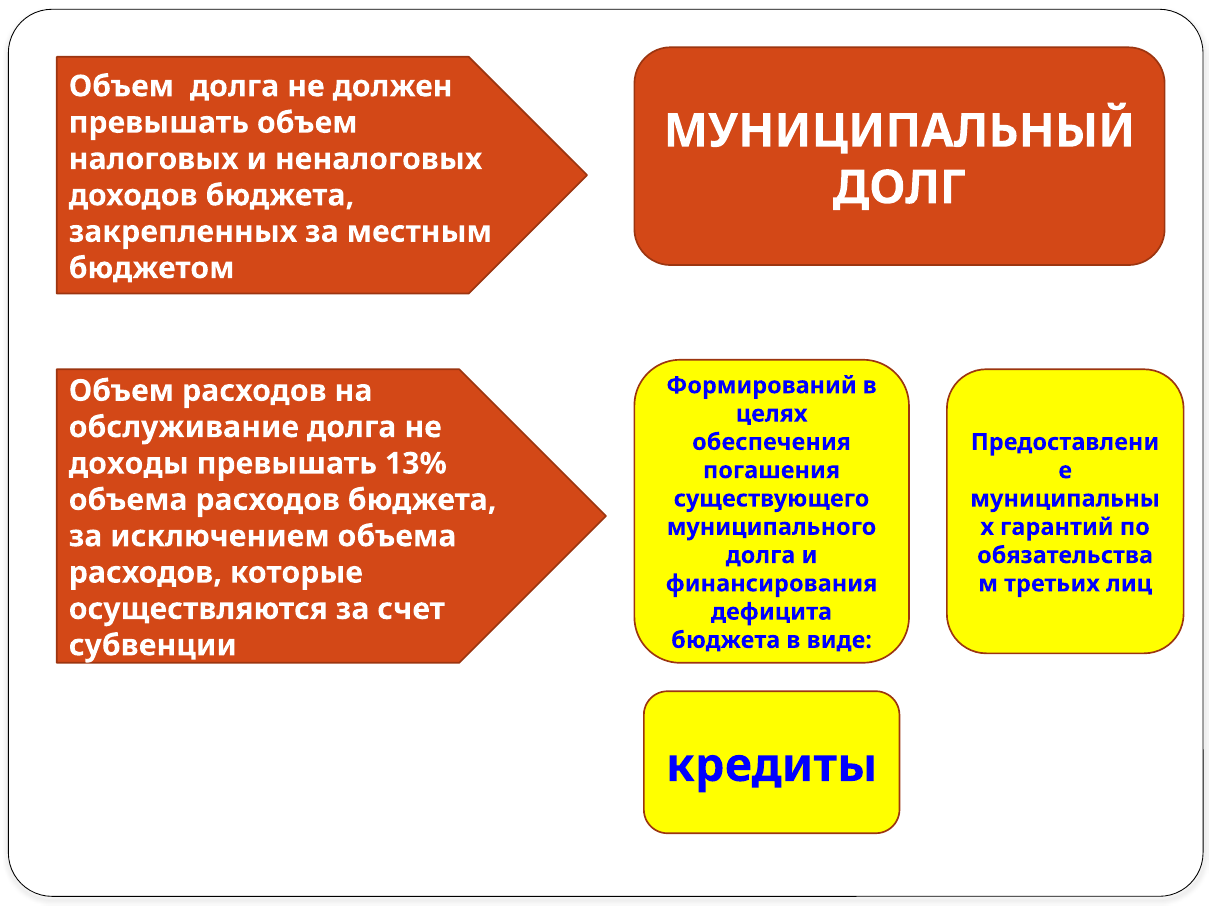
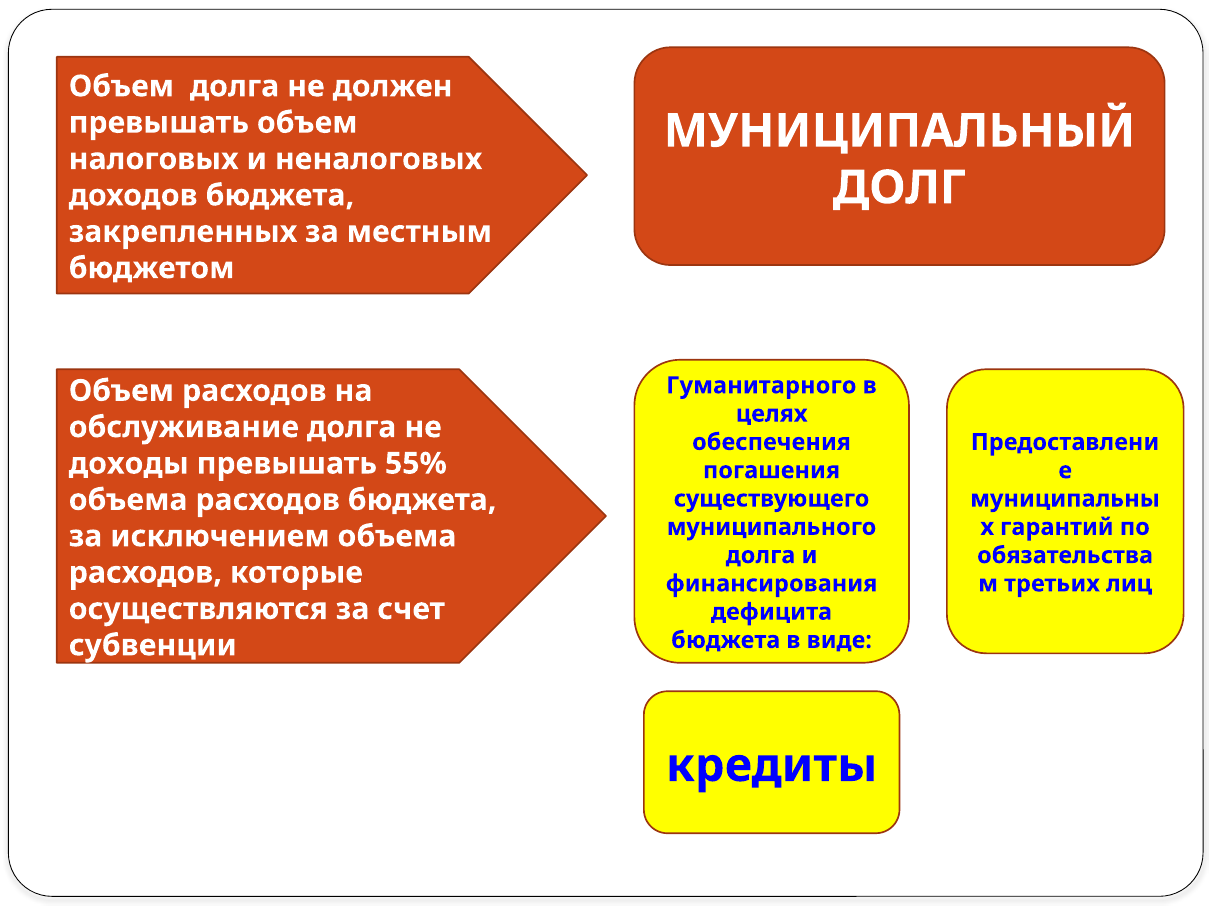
Формирований: Формирований -> Гуманитарного (761, 386)
13%: 13% -> 55% (416, 464)
